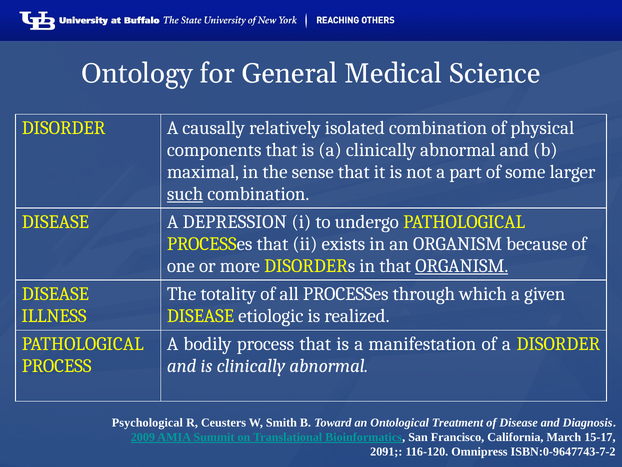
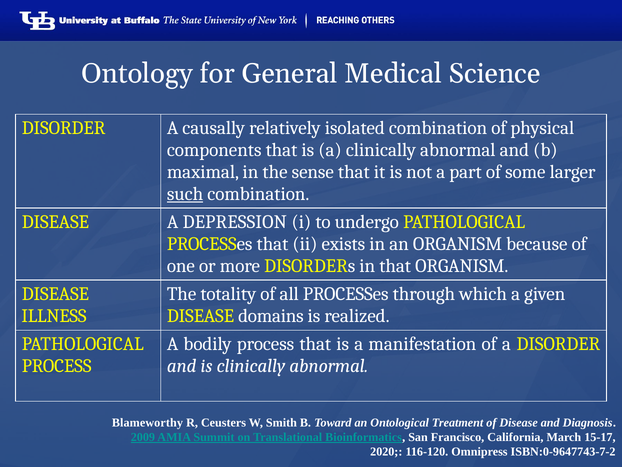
ORGANISM underline: present -> none (462, 266)
etiologic: etiologic -> domains (271, 316)
Psychological: Psychological -> Blameworthy (147, 422)
2091: 2091 -> 2020 (386, 451)
